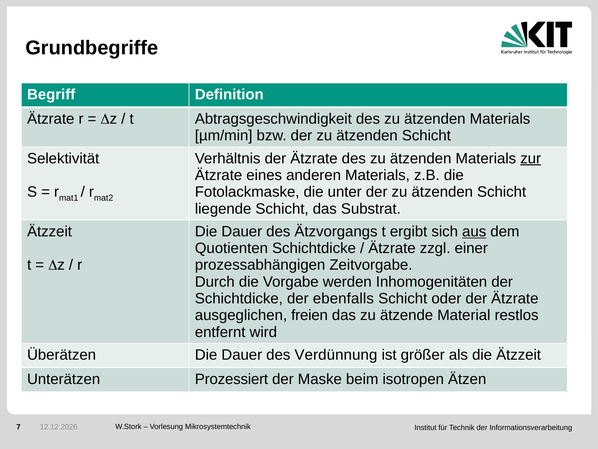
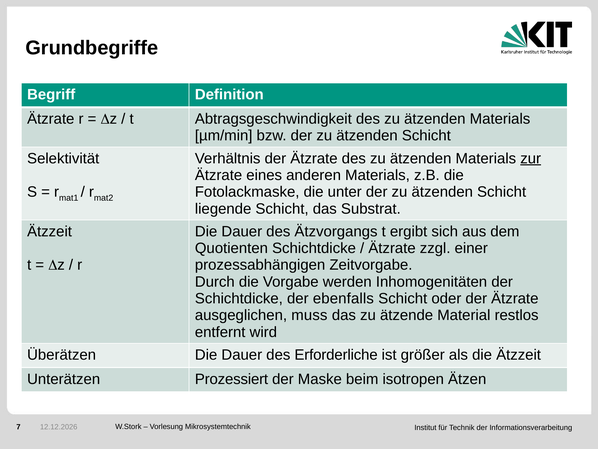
aus underline: present -> none (474, 231)
freien: freien -> muss (309, 315)
Verdünnung: Verdünnung -> Erforderliche (336, 354)
